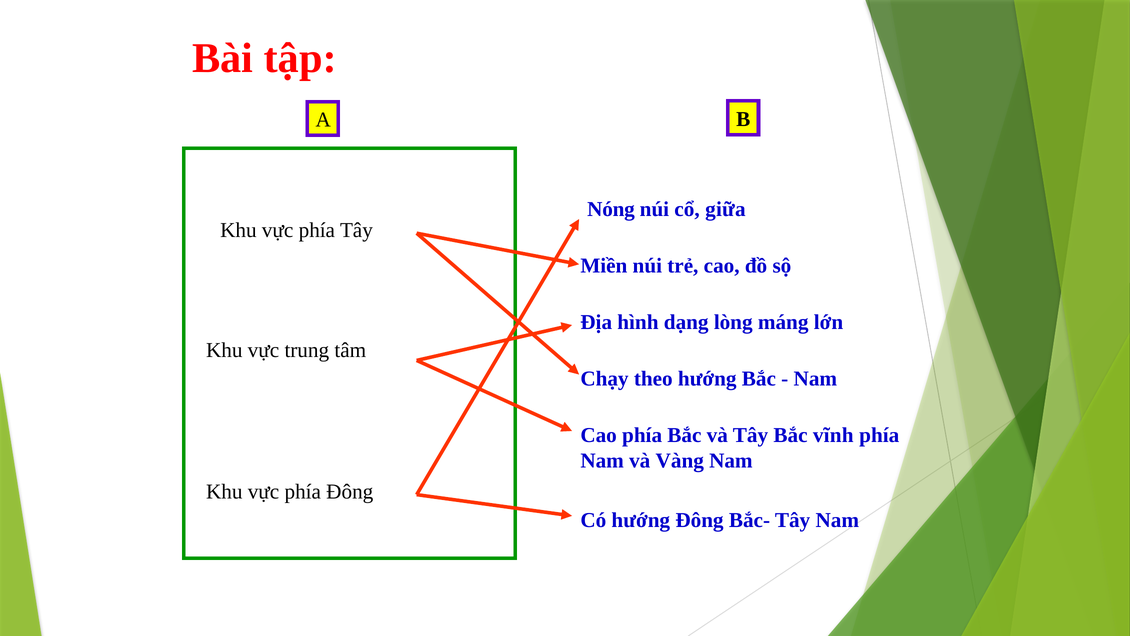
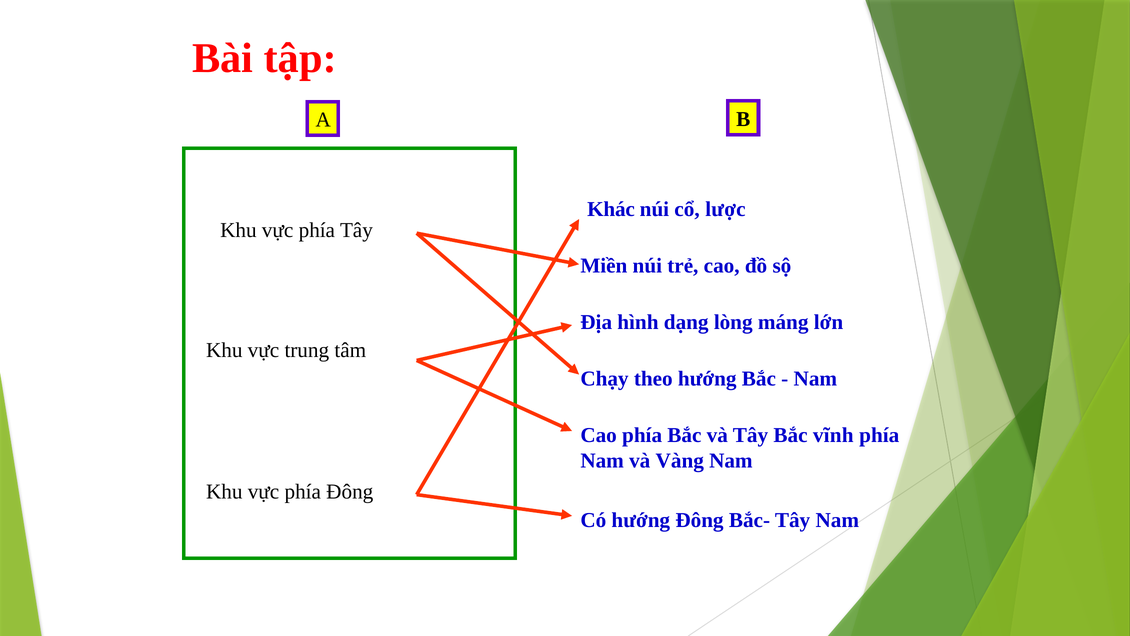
Nóng: Nóng -> Khác (611, 209)
giữa: giữa -> lược (725, 209)
